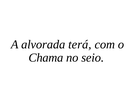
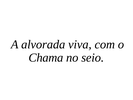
terá: terá -> viva (80, 44)
